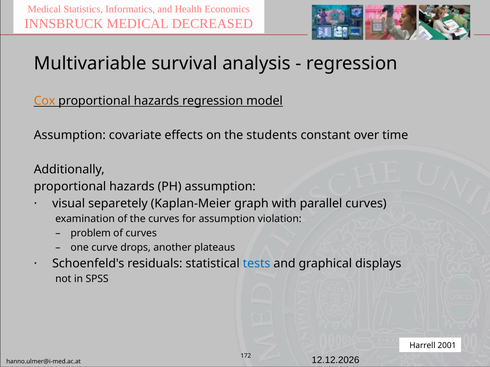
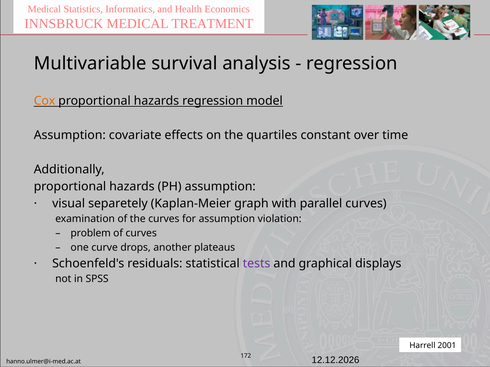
DECREASED: DECREASED -> TREATMENT (212, 24)
students: students -> quartiles (272, 135)
tests colour: blue -> purple (257, 264)
